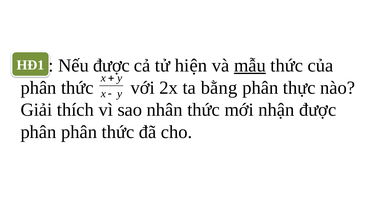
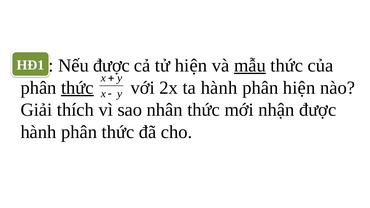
thức underline: none -> present (77, 88)
ta bằng: bằng -> hành (219, 88)
phân thực: thực -> hiện (299, 88)
phân: phân -> hành (38, 132)
